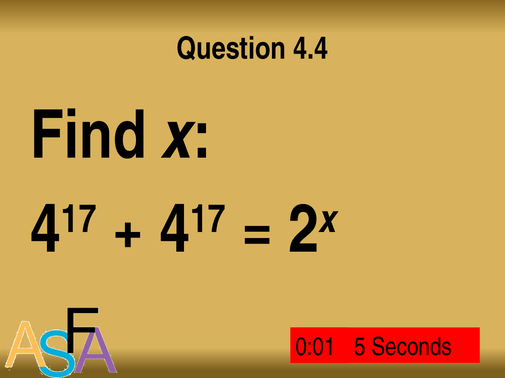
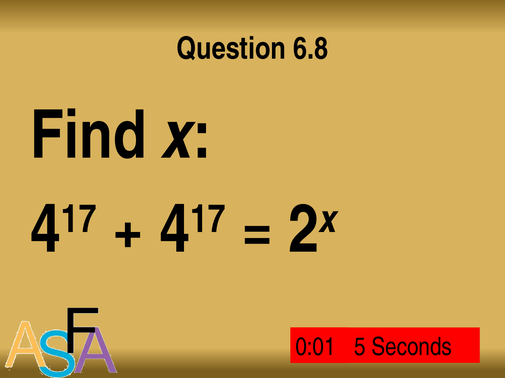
4.4: 4.4 -> 6.8 (311, 49)
